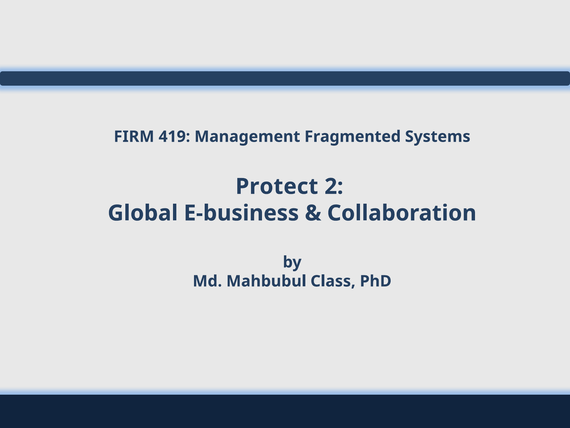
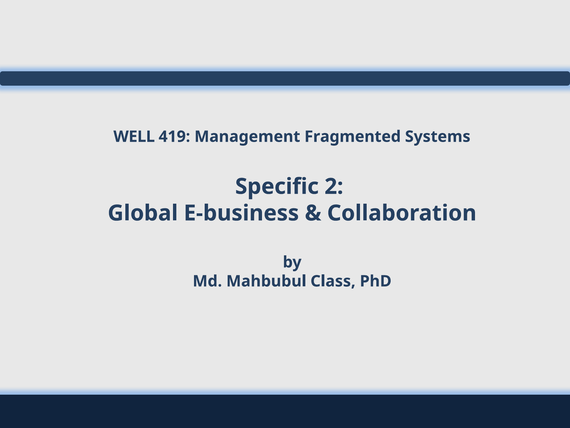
FIRM: FIRM -> WELL (134, 136)
Protect: Protect -> Specific (277, 186)
